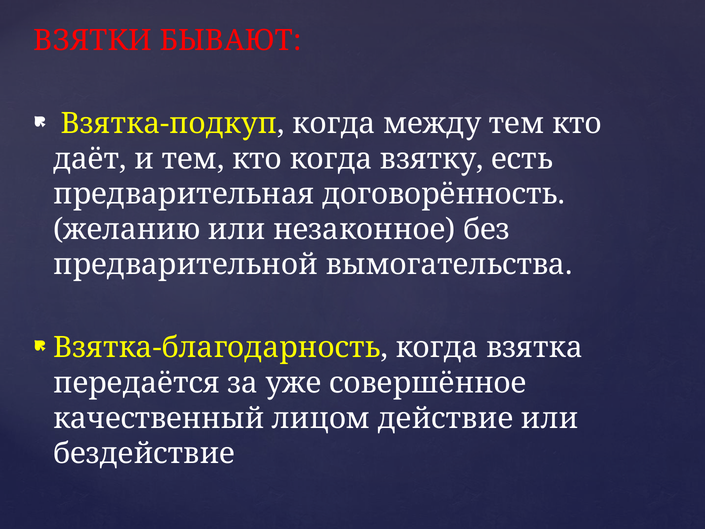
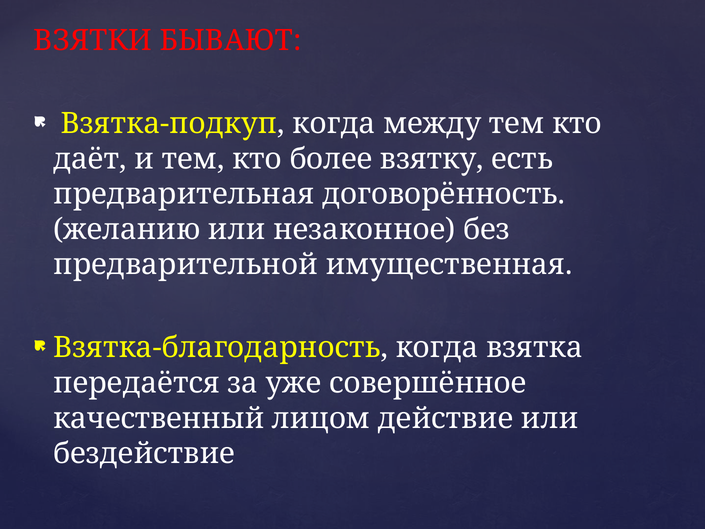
кто когда: когда -> более (331, 159)
вымогательства: вымогательства -> имущественная (449, 265)
